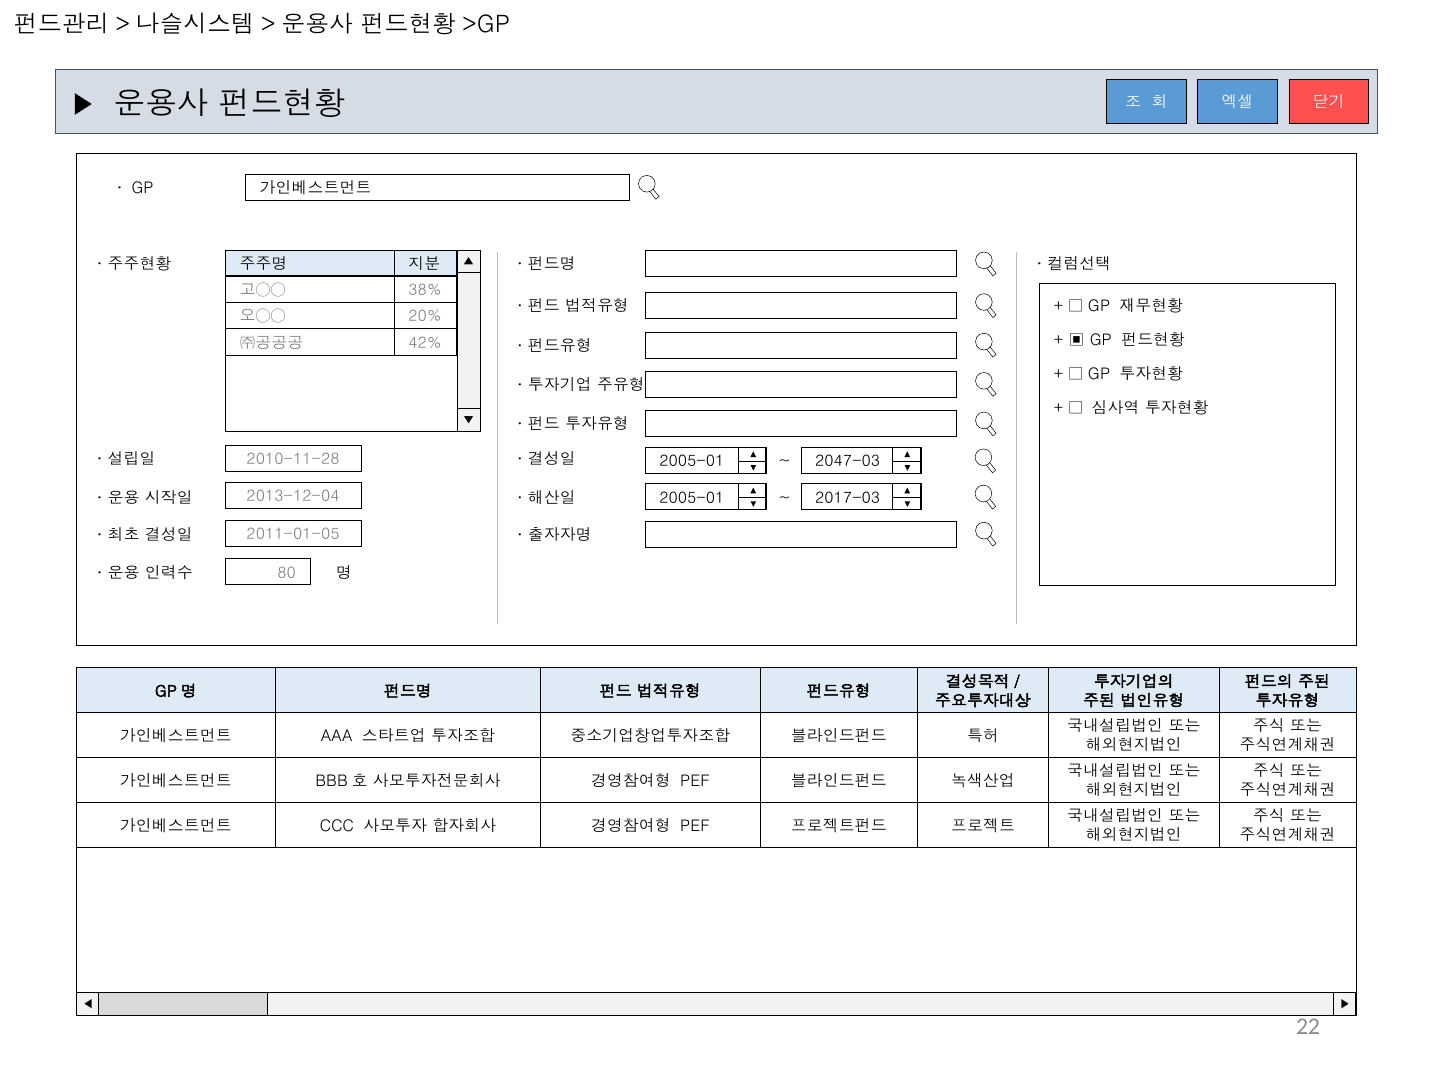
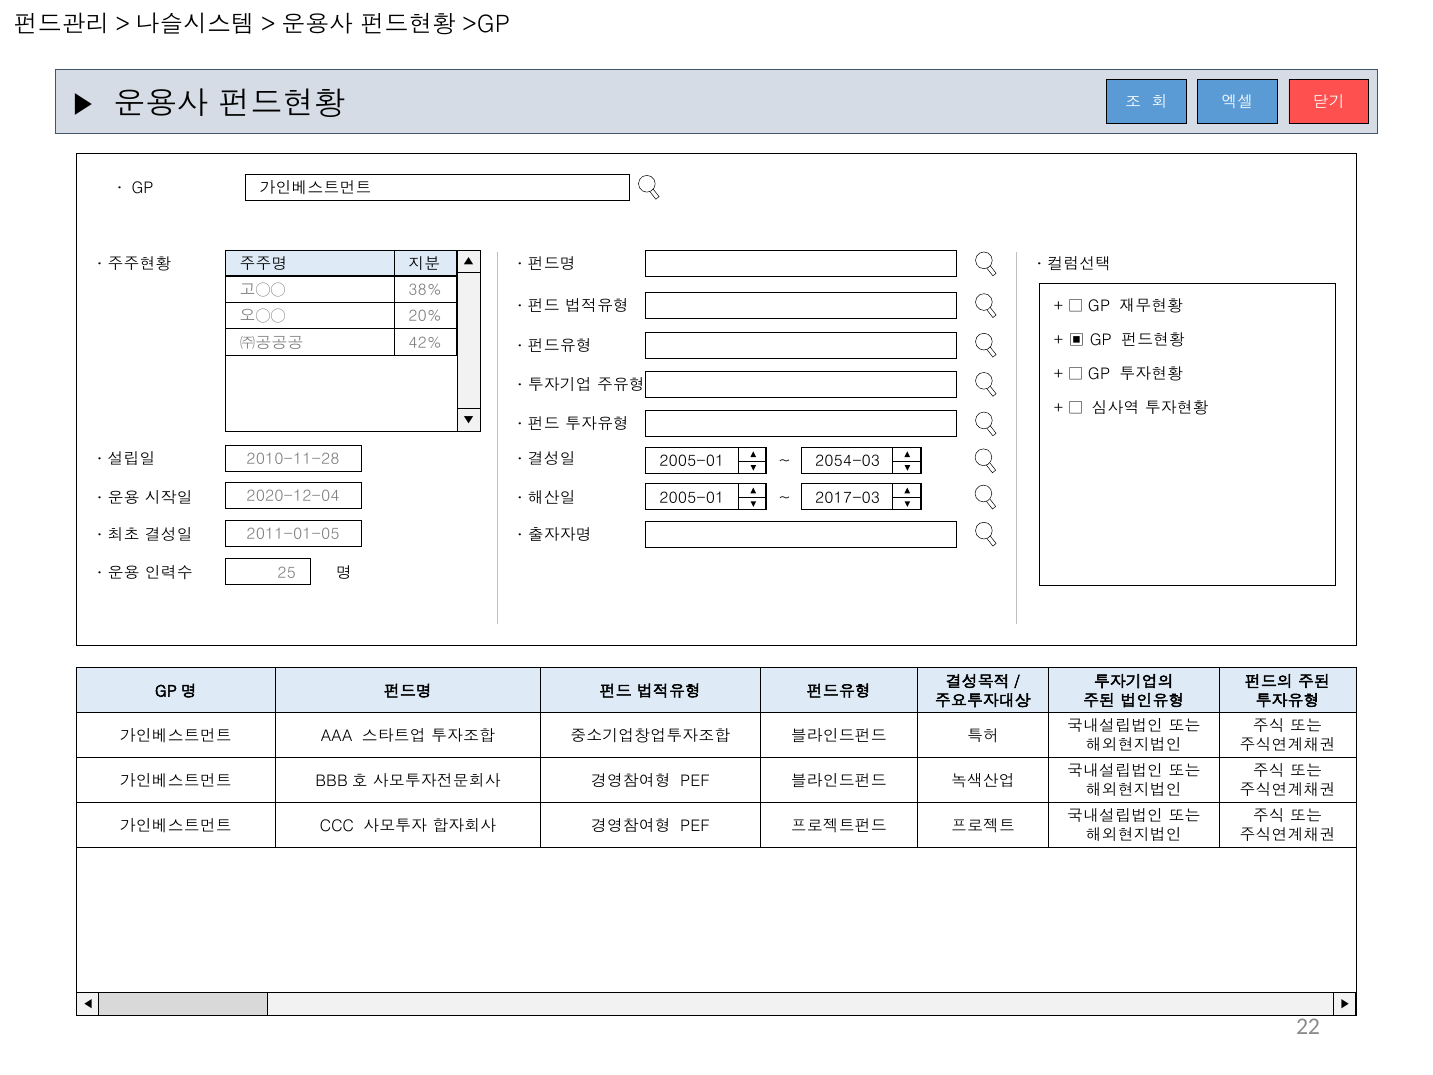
2047-03: 2047-03 -> 2054-03 (848, 461)
2013-12-04: 2013-12-04 -> 2020-12-04 (293, 497)
80: 80 -> 25 (287, 573)
